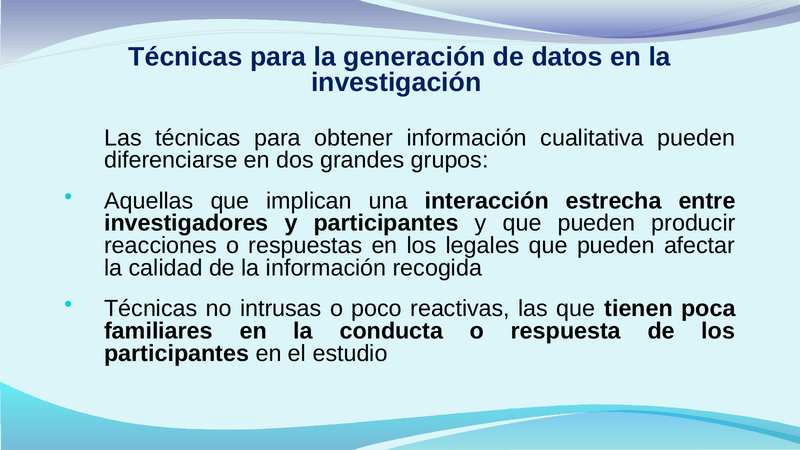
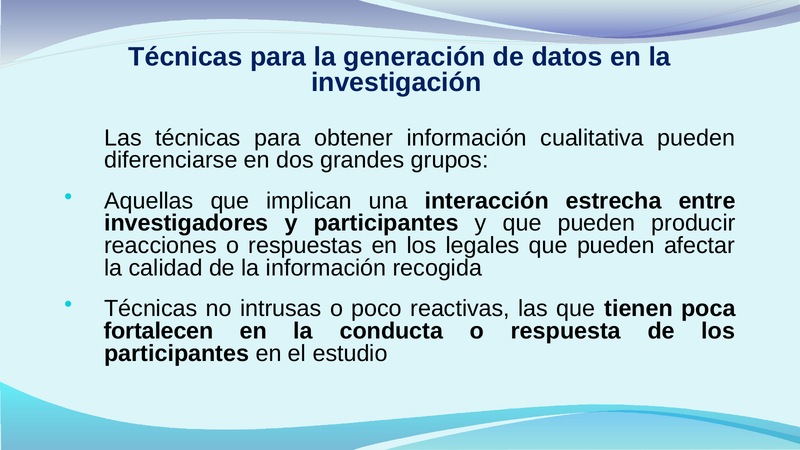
familiares: familiares -> fortalecen (159, 331)
